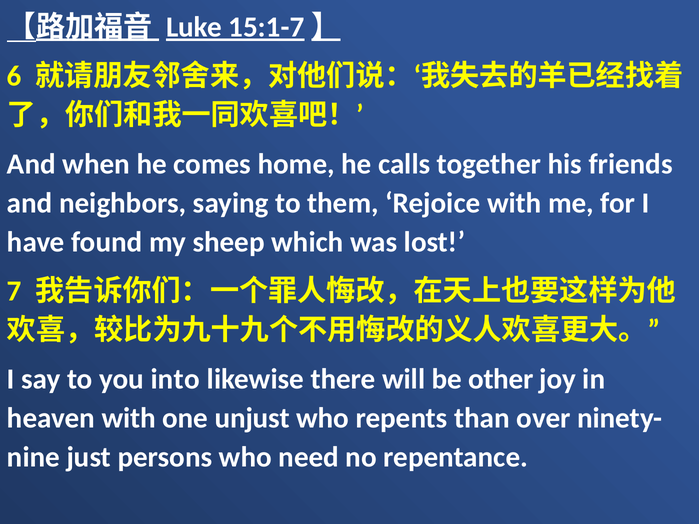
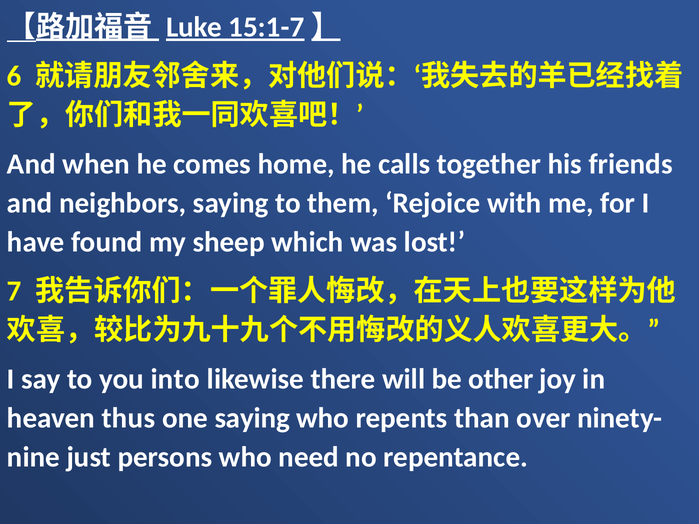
heaven with: with -> thus (128, 418)
one unjust: unjust -> saying (252, 418)
